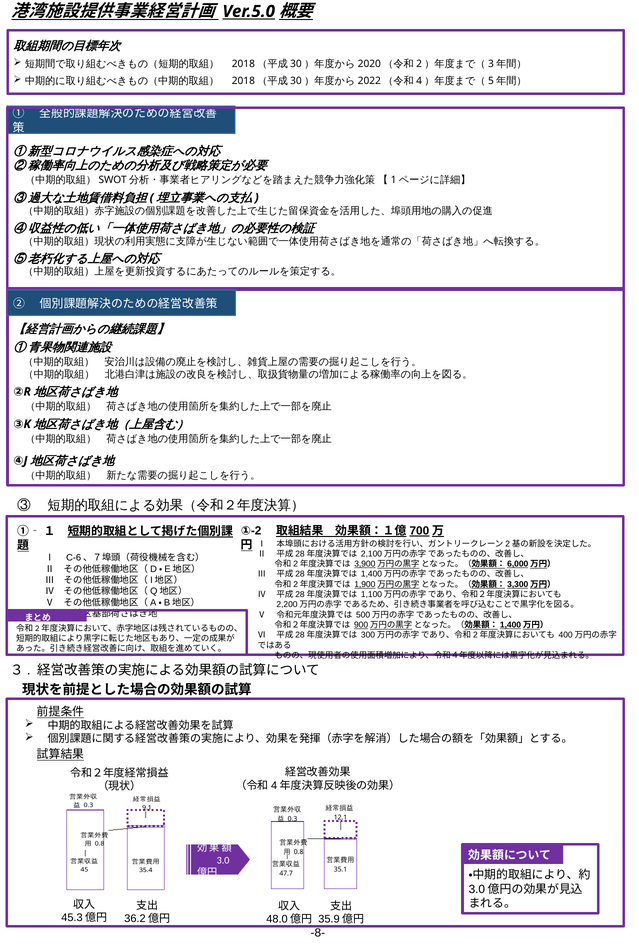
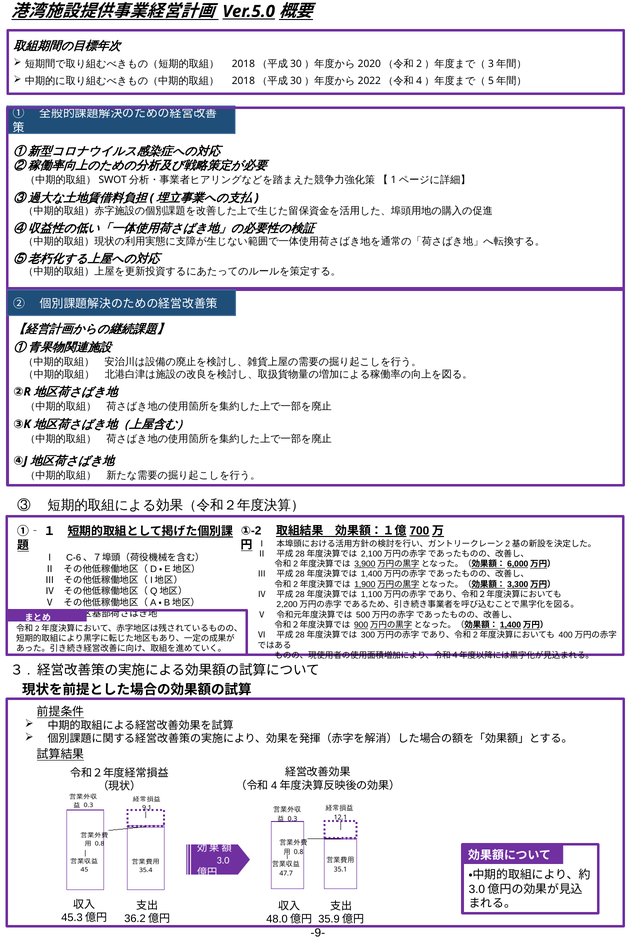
-8-: -8- -> -9- (318, 933)
